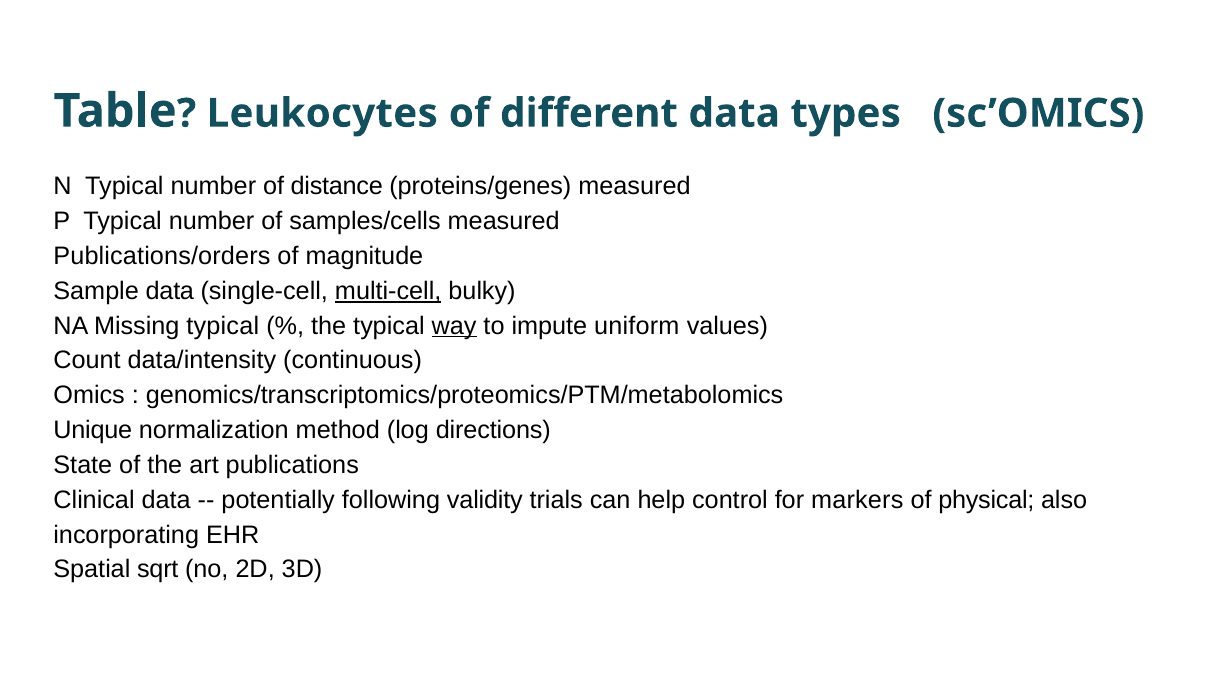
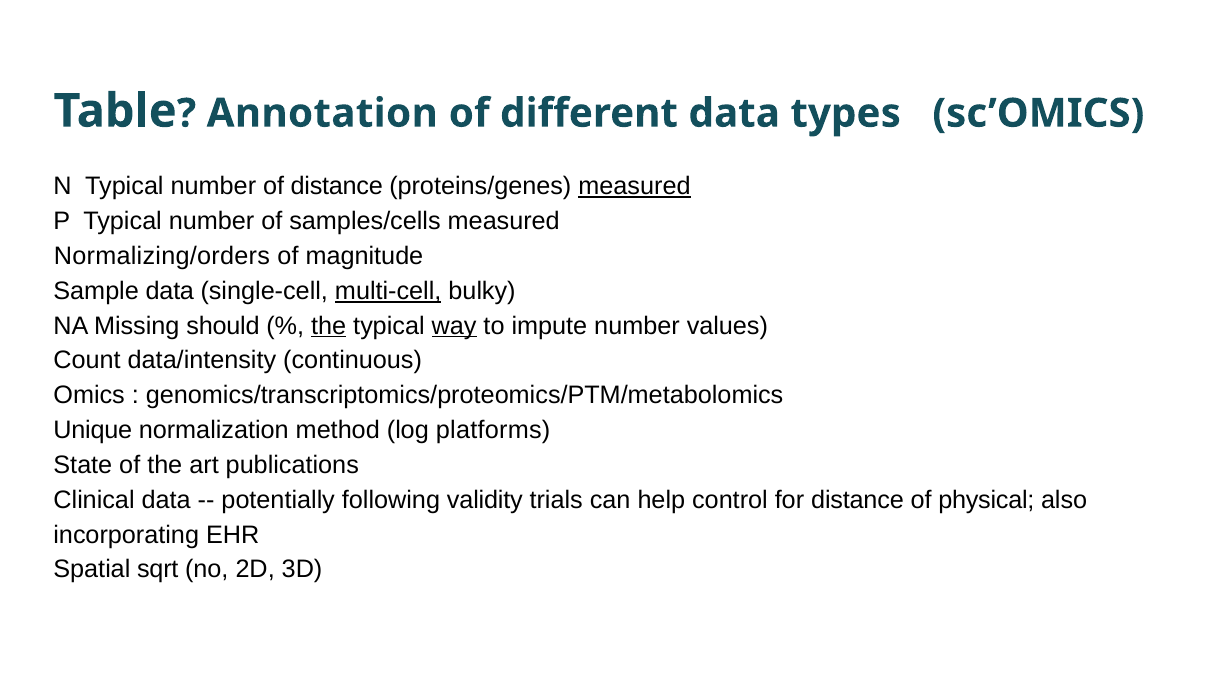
Leukocytes: Leukocytes -> Annotation (322, 113)
measured underline: none -> present (634, 186)
Publications/orders: Publications/orders -> Normalizing/orders (162, 256)
Missing typical: typical -> should (223, 326)
the underline: none -> present (329, 326)
impute uniform: uniform -> number (637, 326)
directions: directions -> platforms (493, 430)
for markers: markers -> distance (857, 500)
